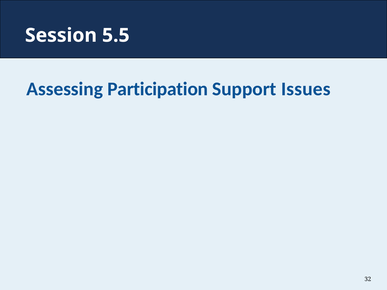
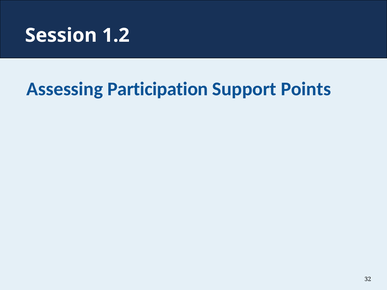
5.5: 5.5 -> 1.2 (116, 35)
Issues: Issues -> Points (306, 89)
